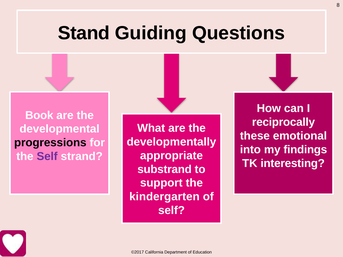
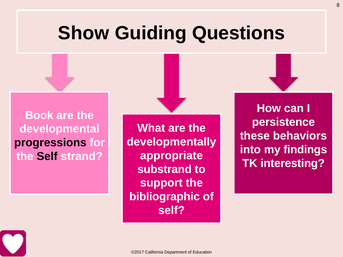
Stand: Stand -> Show (84, 33)
reciprocally: reciprocally -> persistence (283, 122)
emotional: emotional -> behaviors (300, 136)
Self colour: purple -> black (47, 157)
kindergarten: kindergarten -> bibliographic (165, 197)
